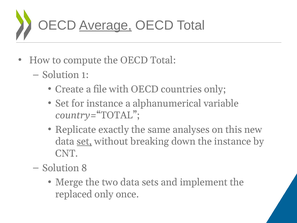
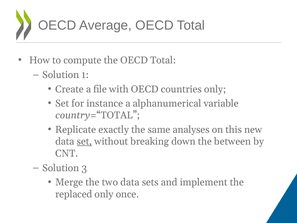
Average underline: present -> none (105, 25)
the instance: instance -> between (233, 141)
8: 8 -> 3 (84, 168)
